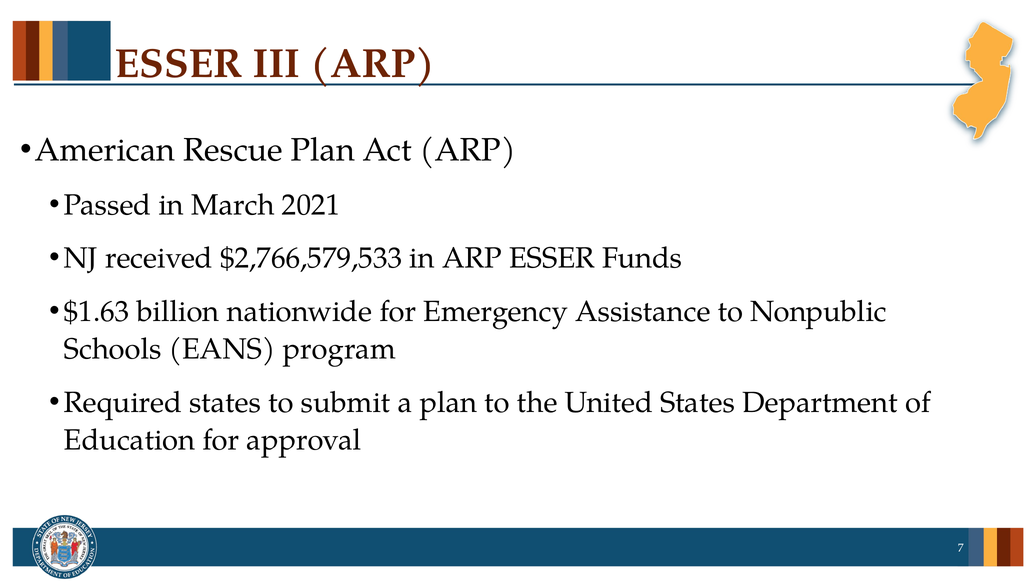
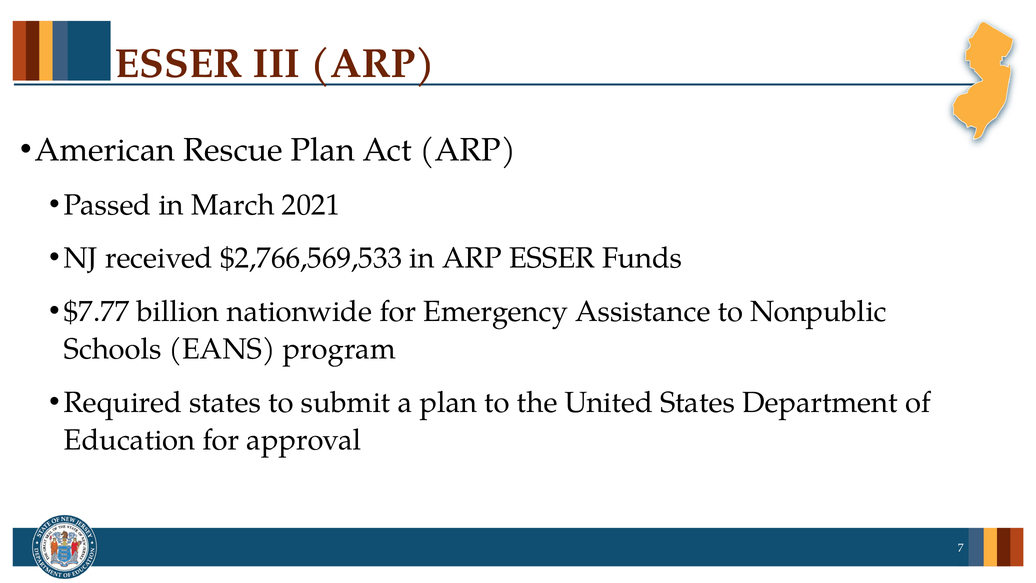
$2,766,579,533: $2,766,579,533 -> $2,766,569,533 (311, 258)
$1.63: $1.63 -> $7.77 (97, 311)
